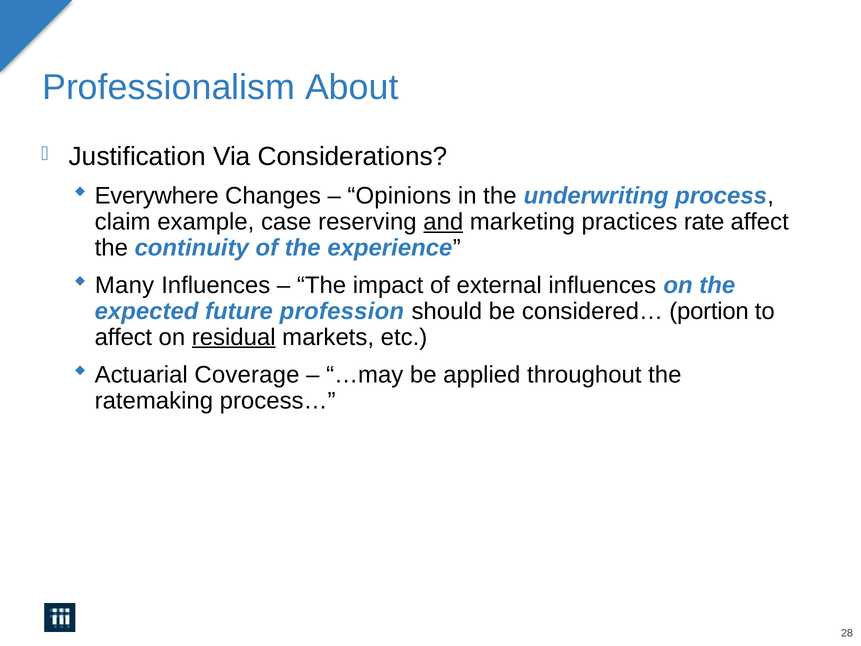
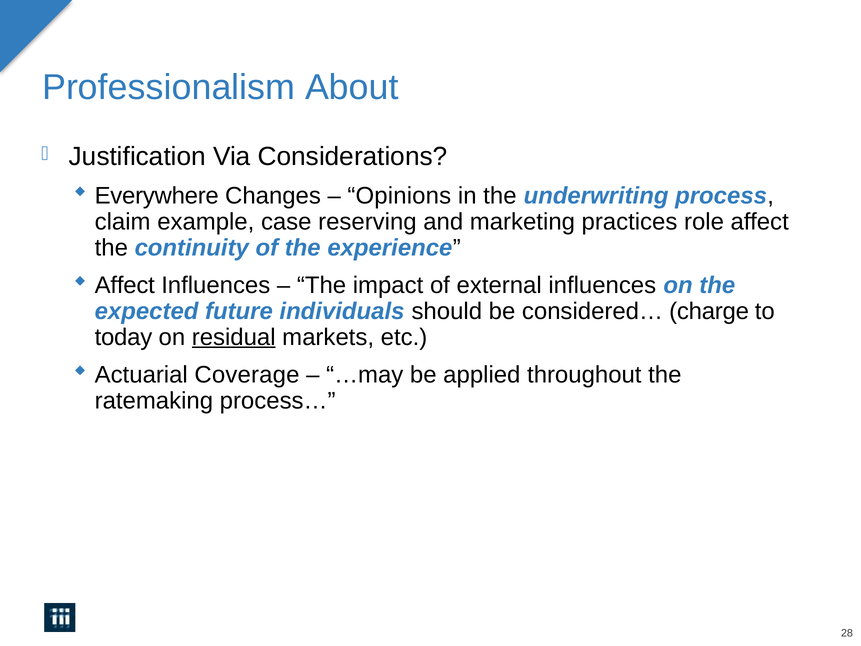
and underline: present -> none (443, 222)
rate: rate -> role (704, 222)
Many: Many -> Affect (125, 285)
profession: profession -> individuals (342, 311)
portion: portion -> charge (709, 311)
affect: affect -> today (123, 337)
